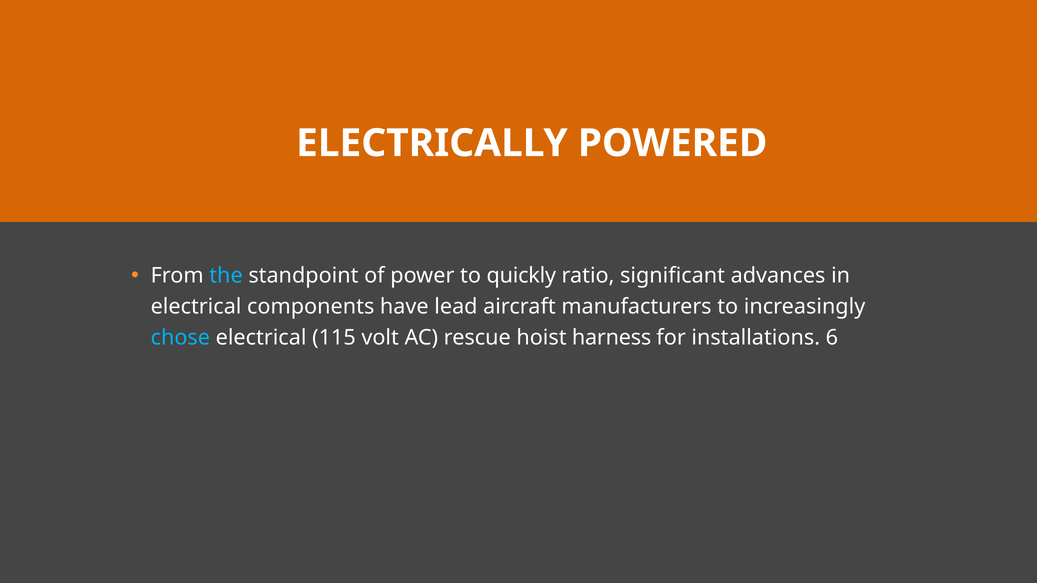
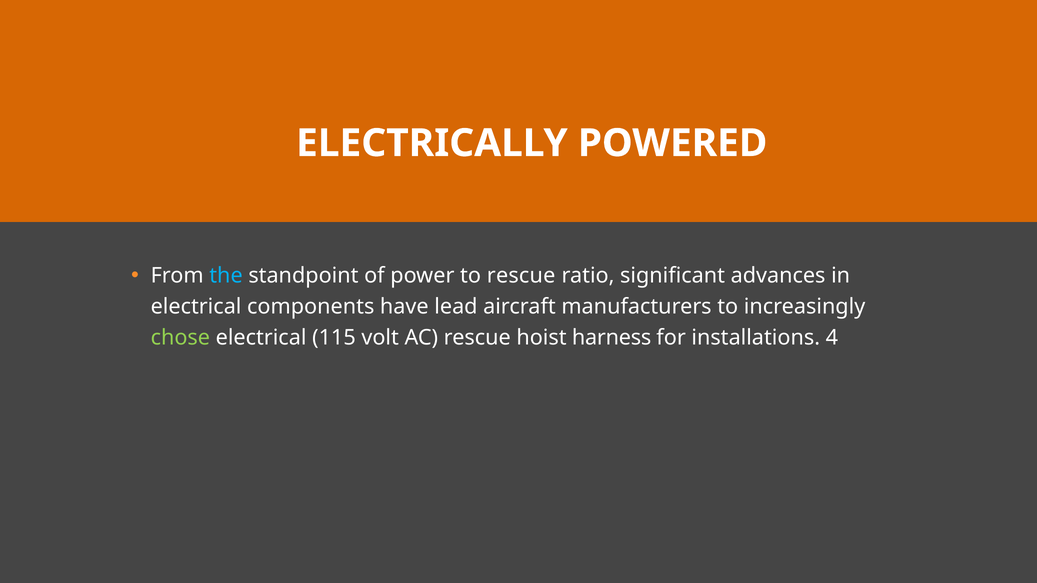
to quickly: quickly -> rescue (521, 276)
chose colour: light blue -> light green (180, 338)
6: 6 -> 4 (832, 338)
